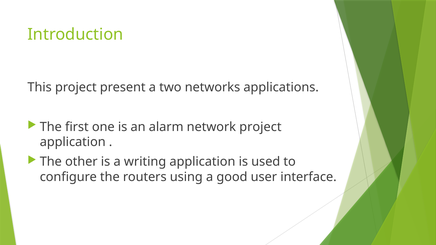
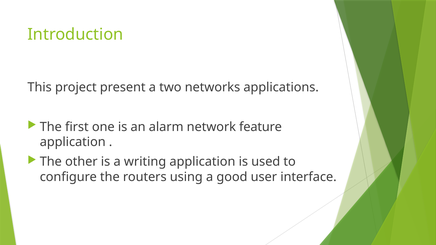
network project: project -> feature (261, 127)
